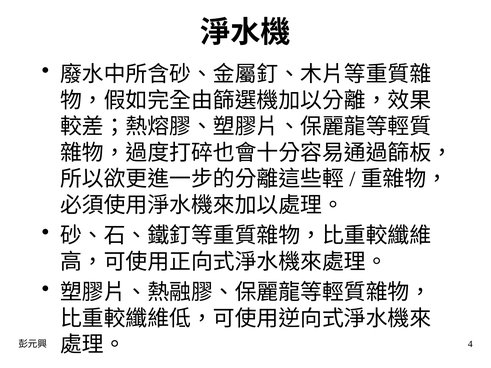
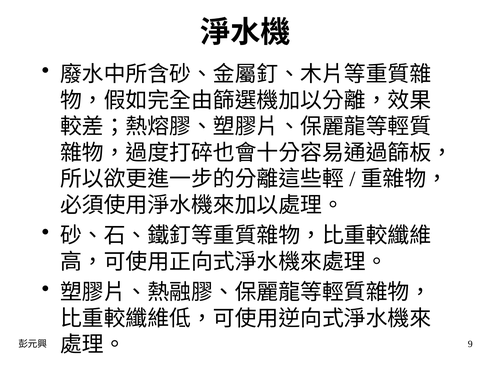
4: 4 -> 9 (470, 344)
